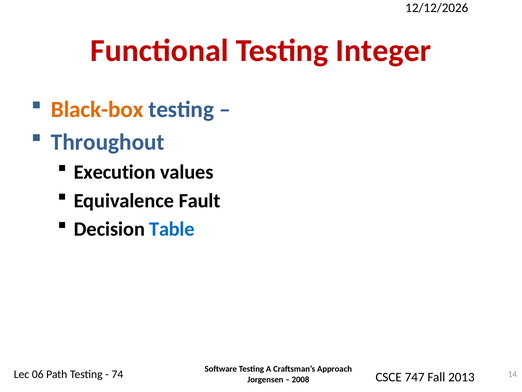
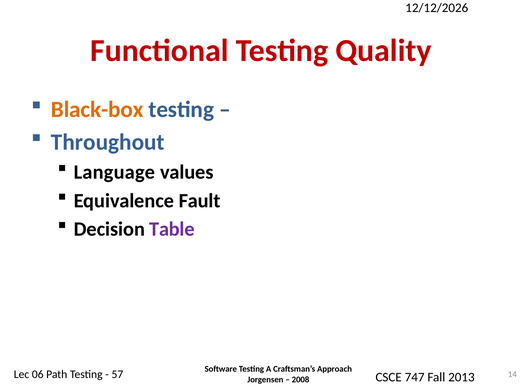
Integer: Integer -> Quality (383, 51)
Execution: Execution -> Language (115, 172)
Table colour: blue -> purple (172, 229)
74: 74 -> 57 (117, 374)
